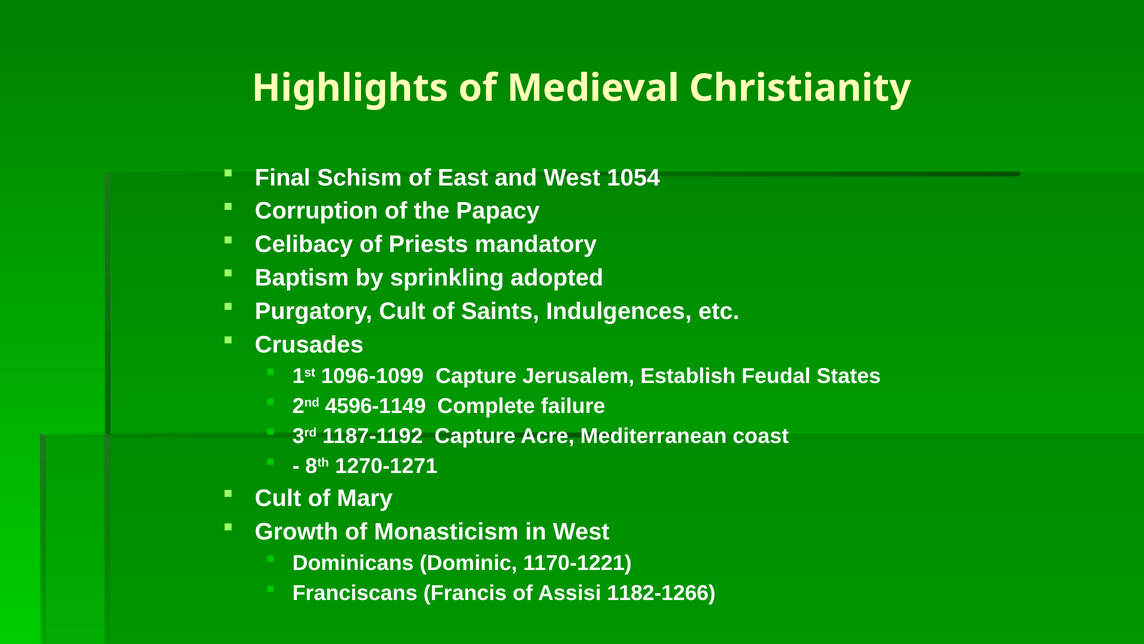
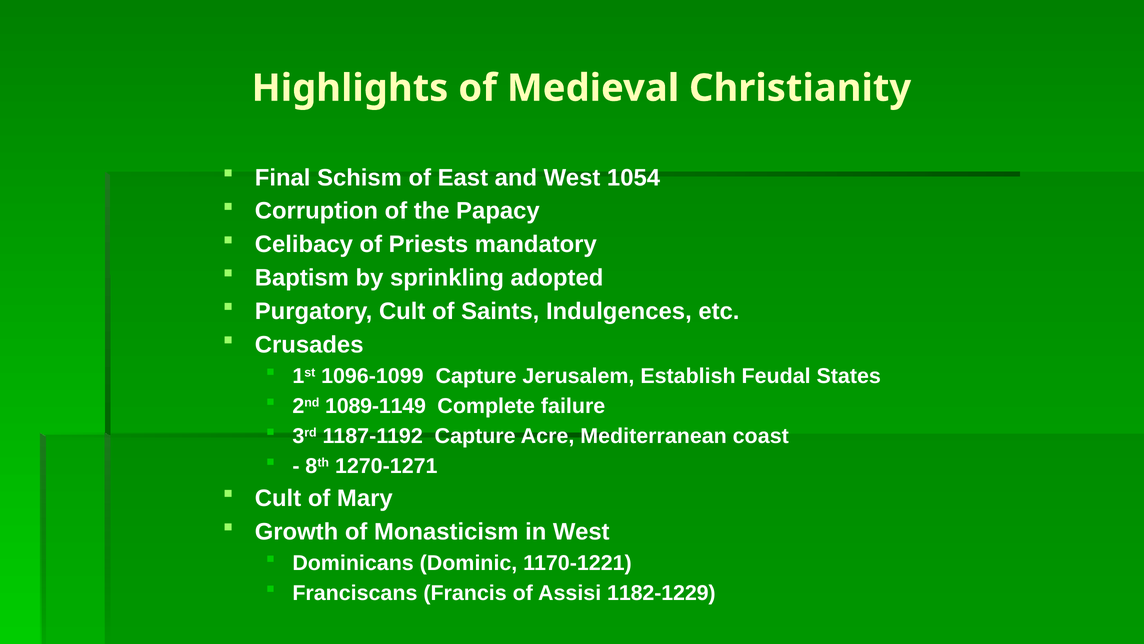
4596-1149: 4596-1149 -> 1089-1149 (376, 406)
1182-1266: 1182-1266 -> 1182-1229 (661, 593)
